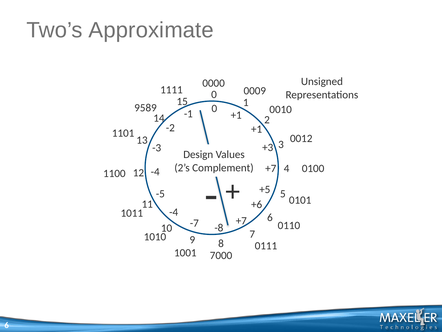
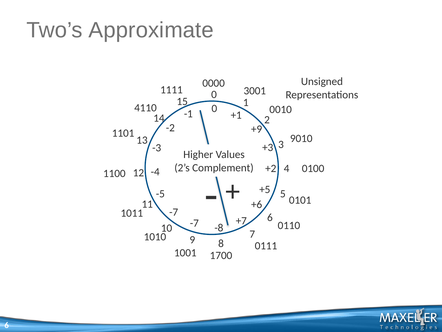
0009: 0009 -> 3001 (255, 91)
9589: 9589 -> 4110 (146, 108)
+1: +1 -> +9 (257, 129)
0012: 0012 -> 9010 (301, 138)
Design: Design -> Higher (198, 154)
+7: +7 -> +2 (271, 168)
-4: -4 -> -7 (174, 212)
7000: 7000 -> 1700 (221, 255)
